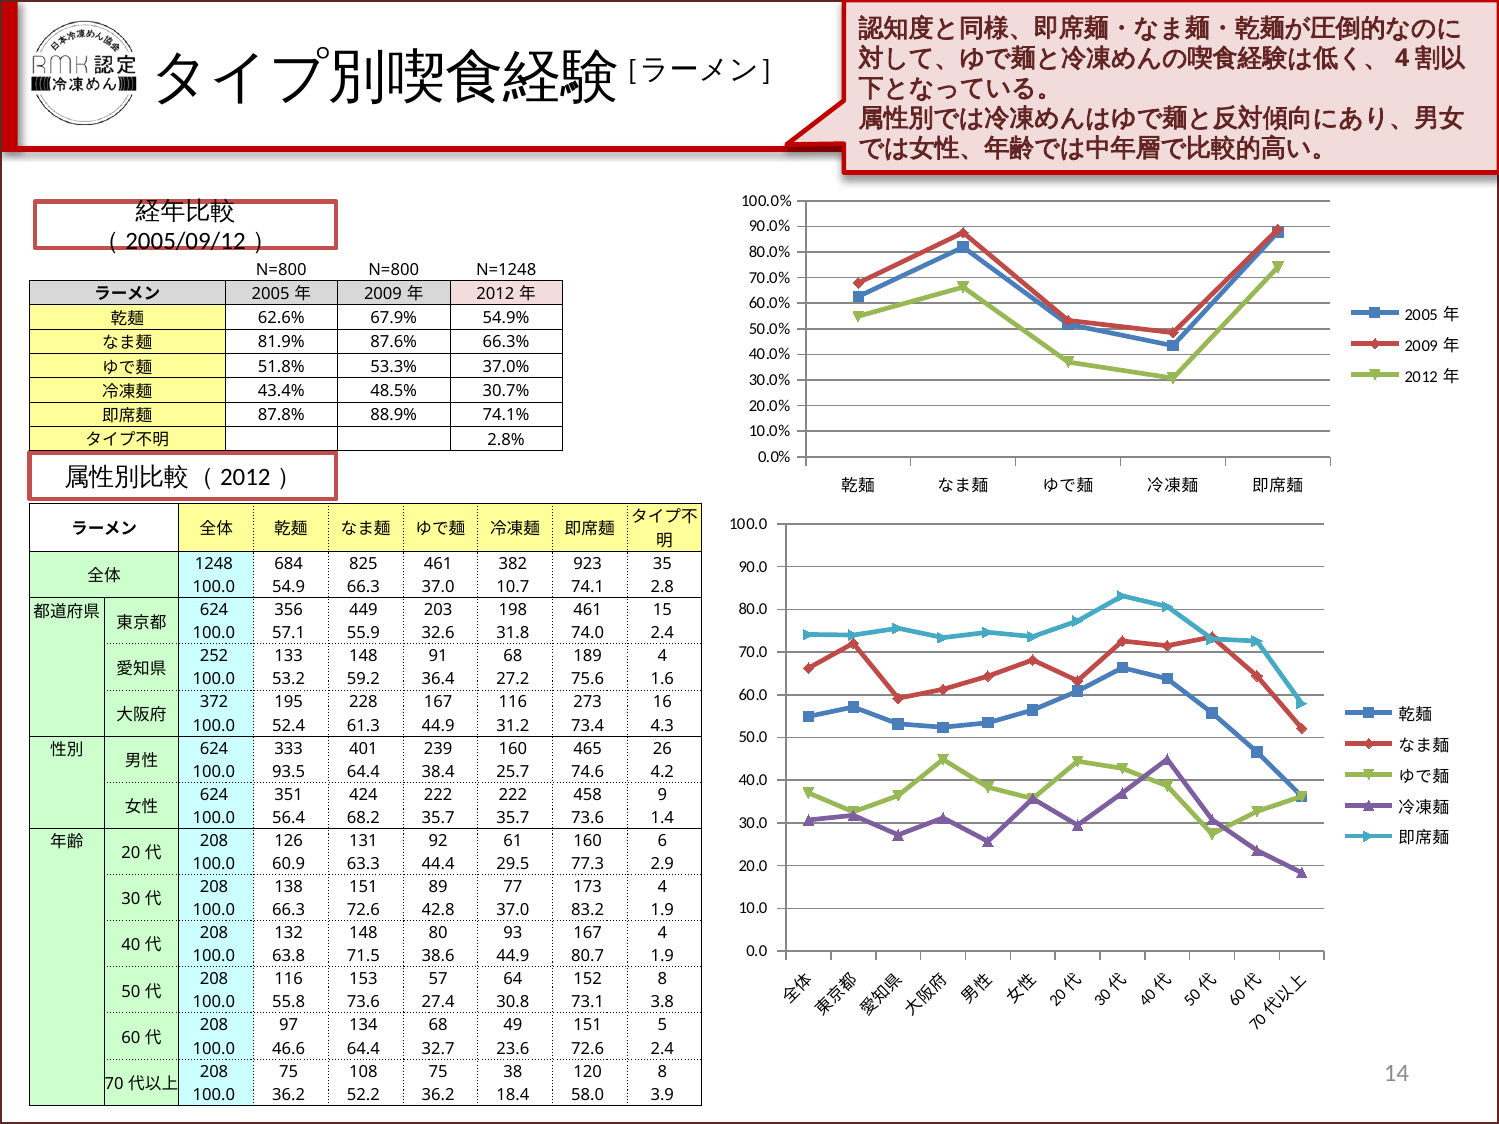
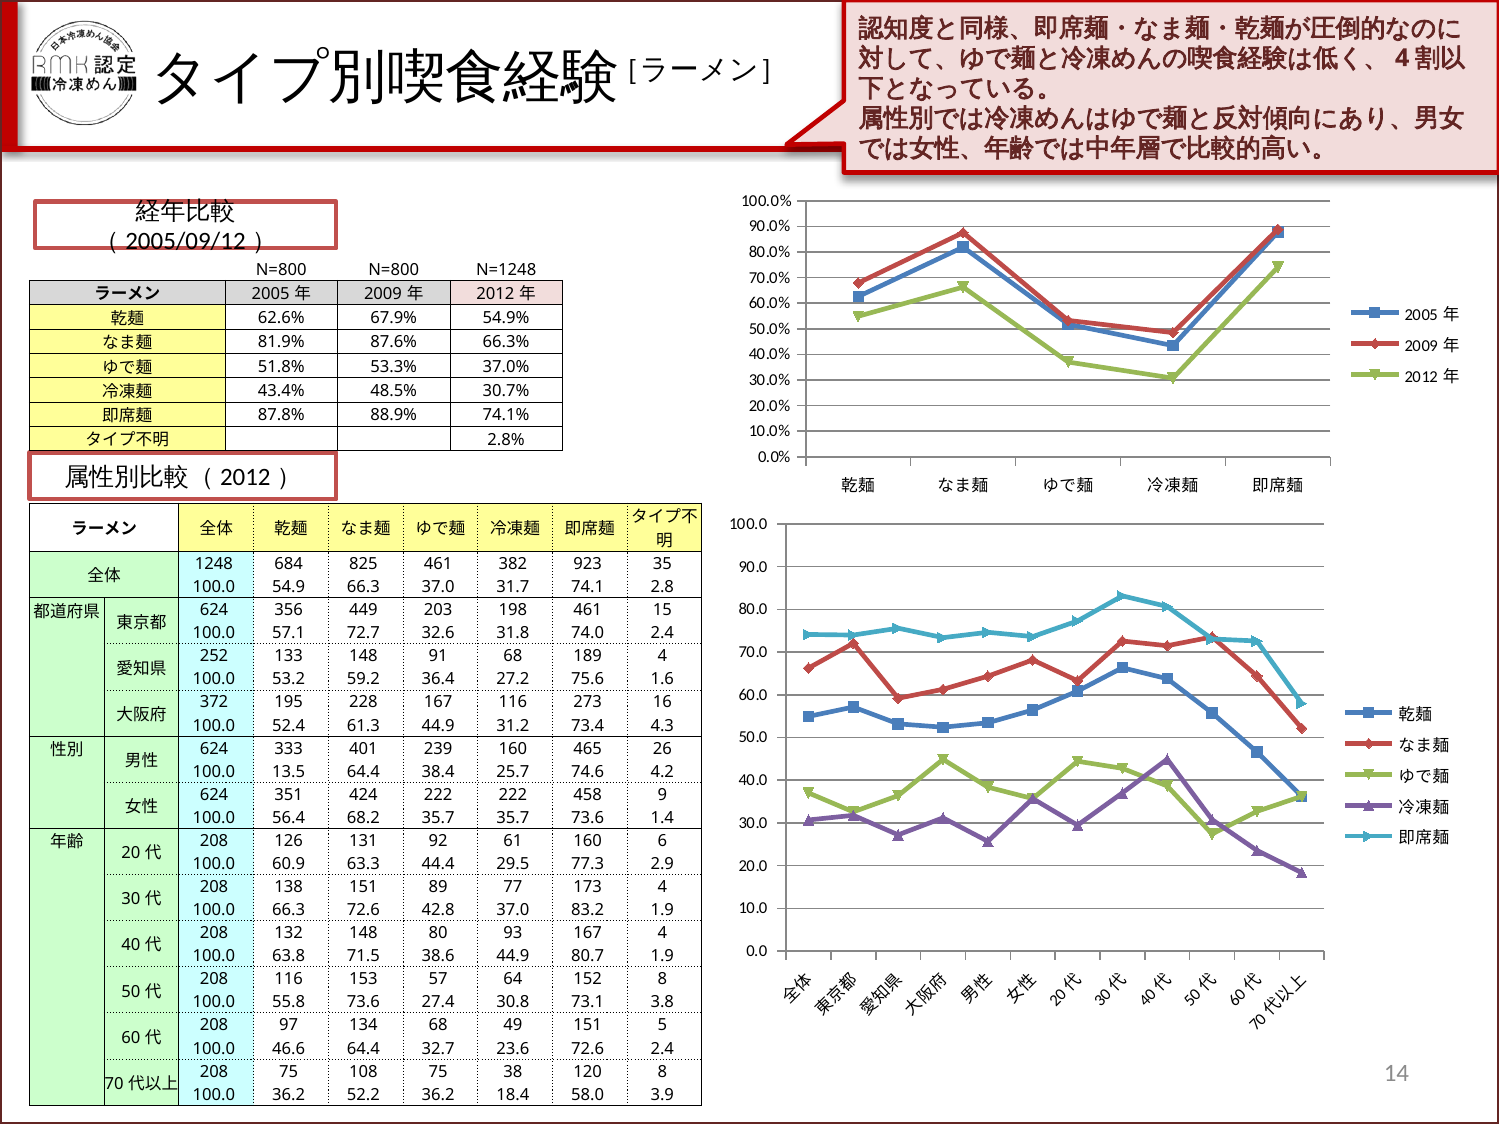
10.7: 10.7 -> 31.7 (513, 587)
55.9: 55.9 -> 72.7 (363, 633)
93.5: 93.5 -> 13.5 (289, 772)
